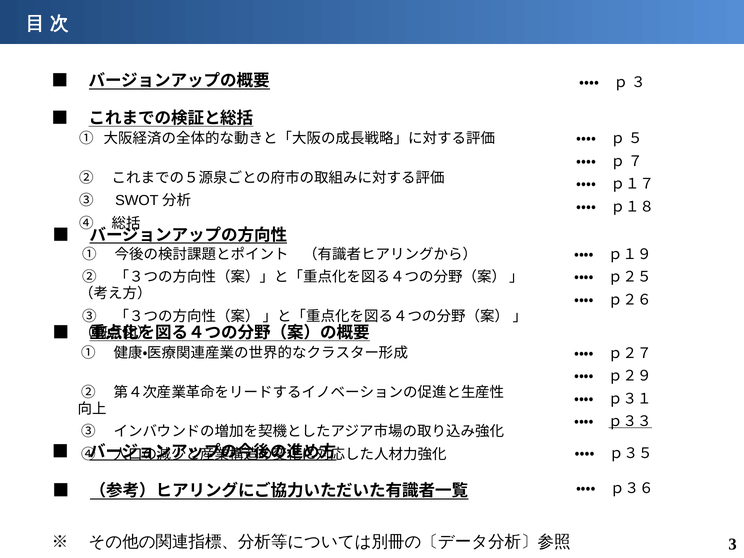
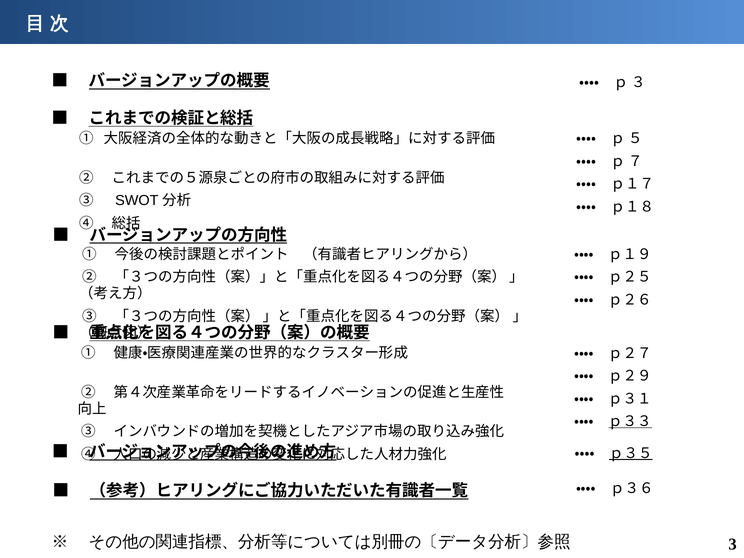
ｐ３５ underline: none -> present (631, 453)
